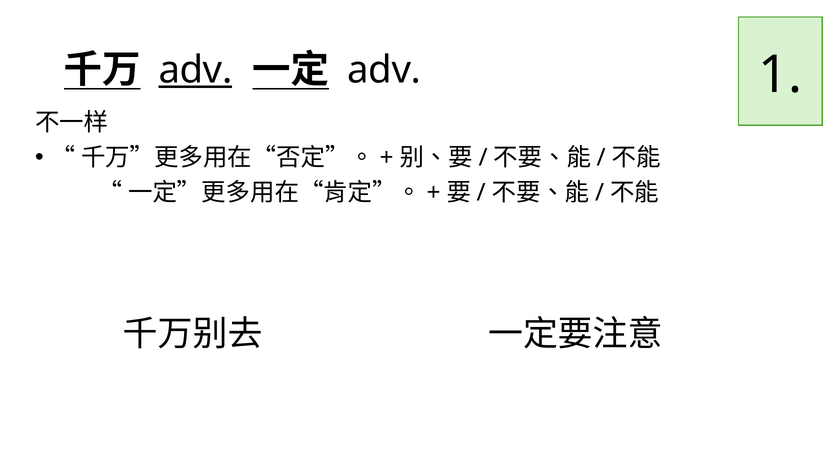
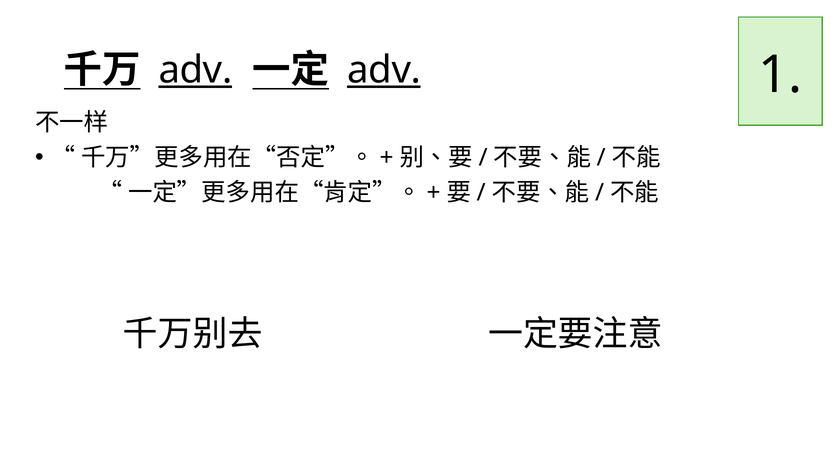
adv underline: none -> present (384, 70)
